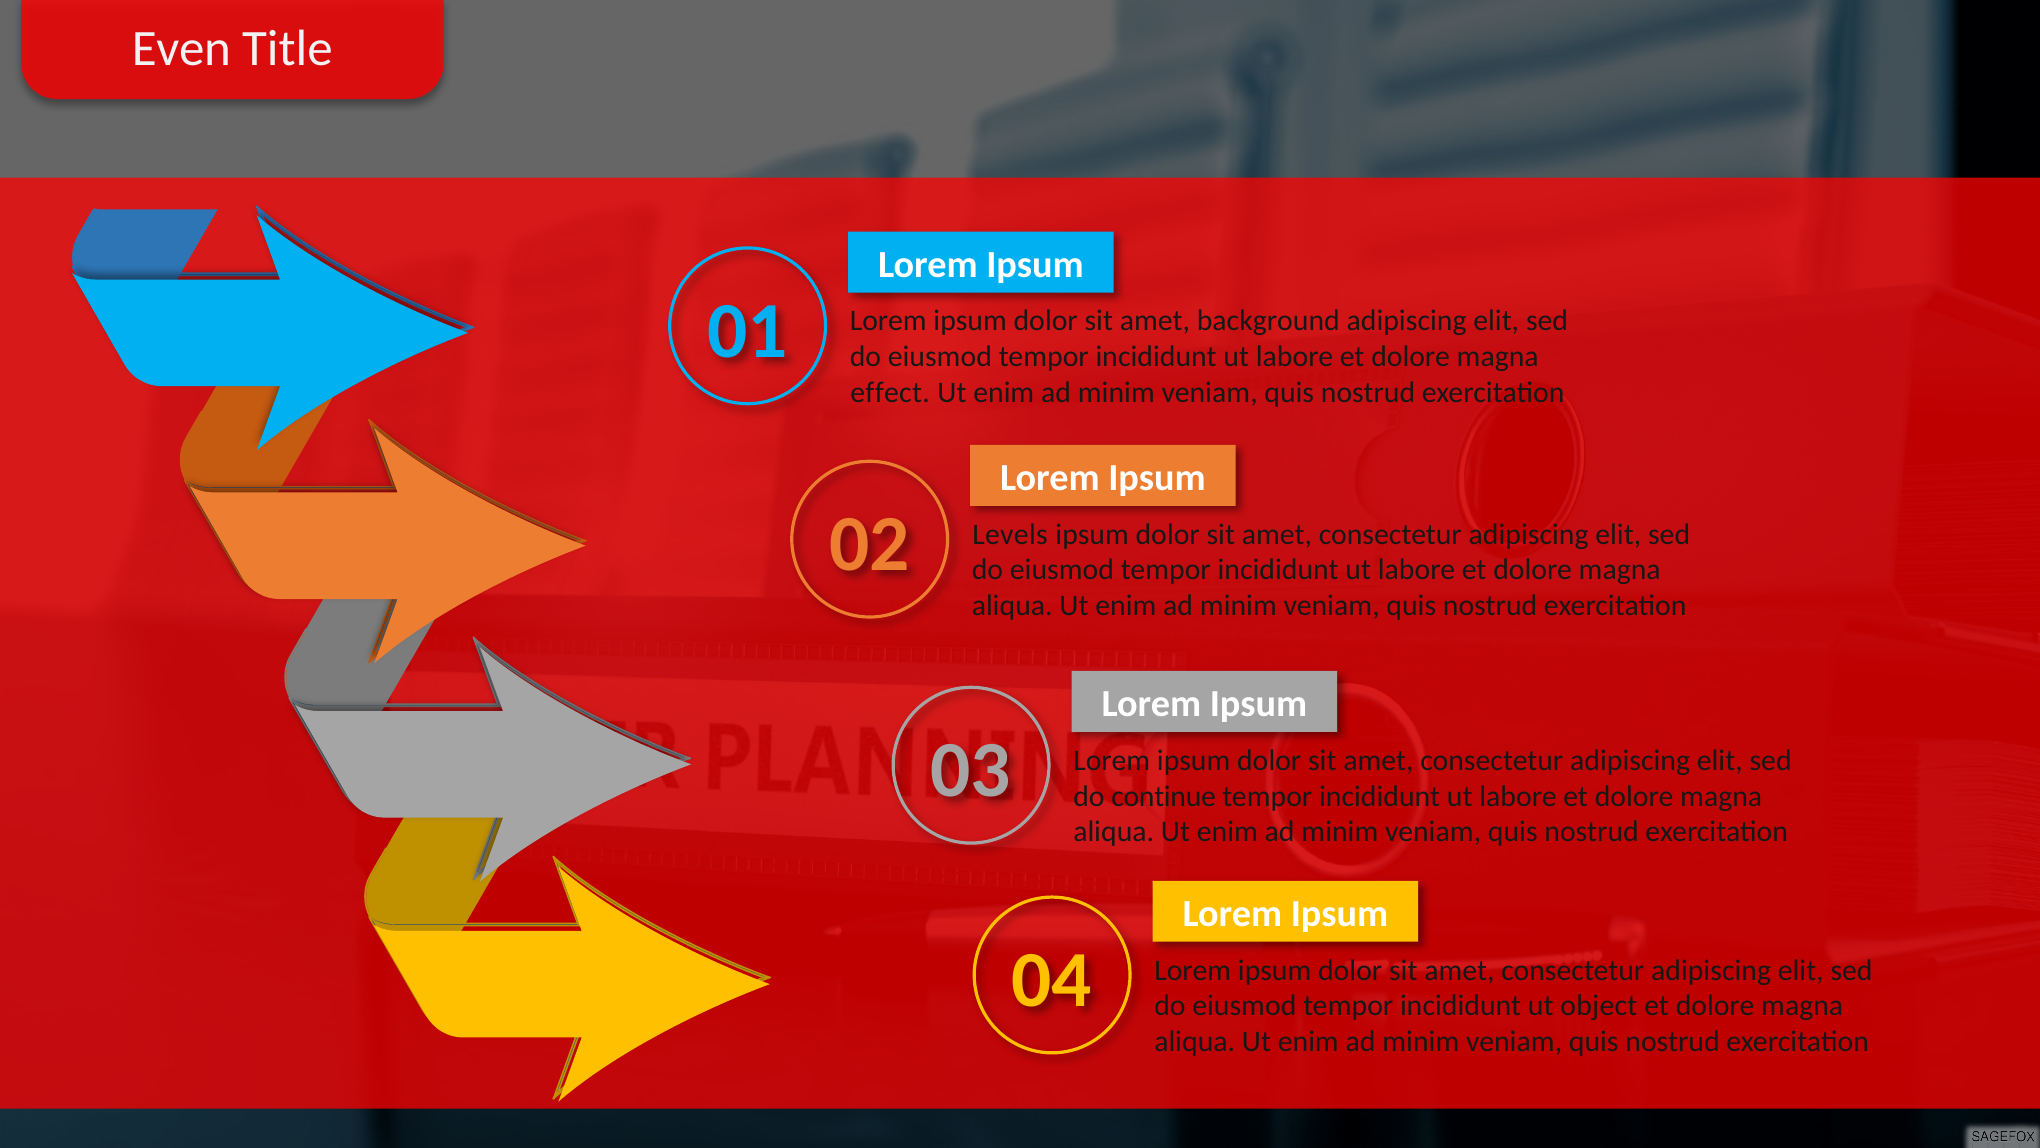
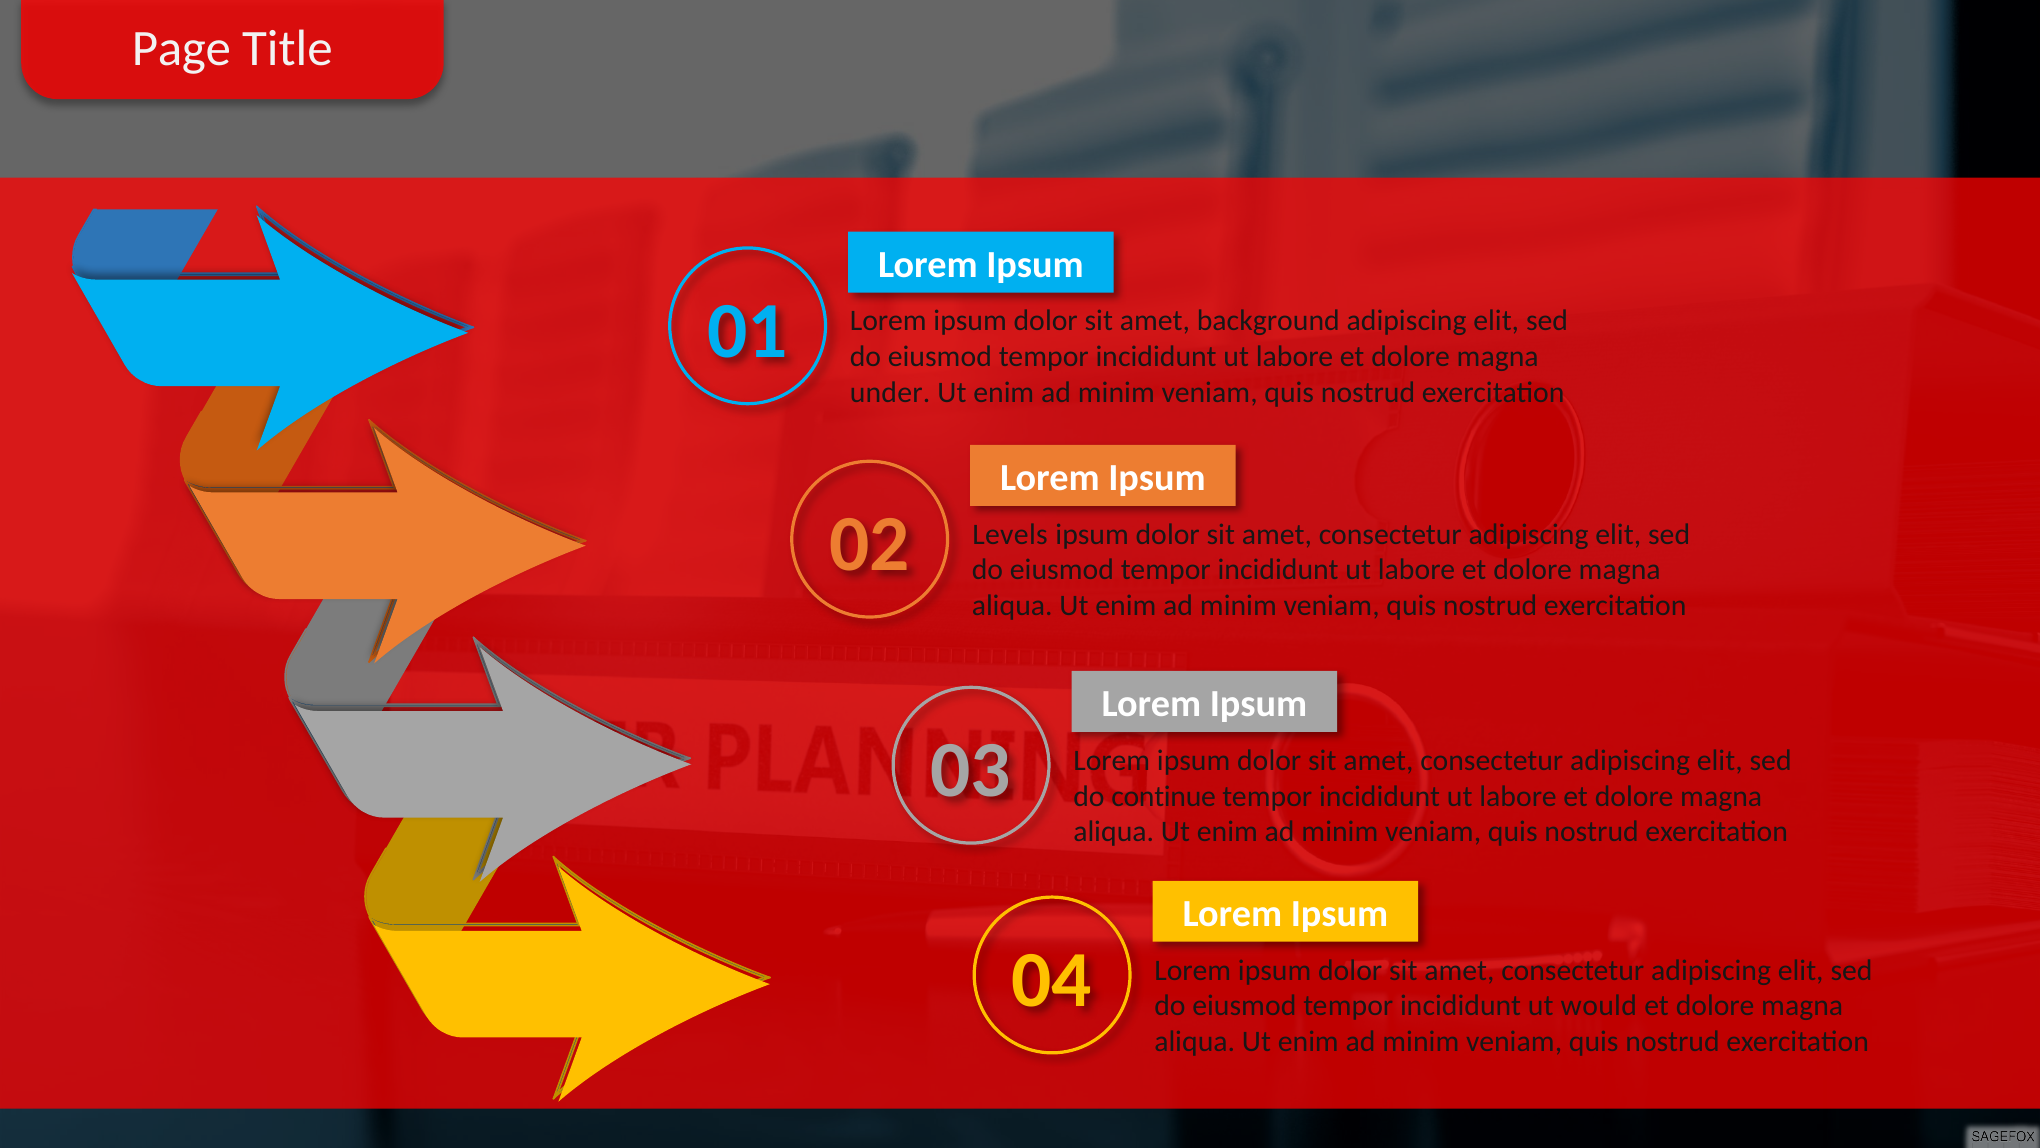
Even: Even -> Page (181, 48)
effect: effect -> under (890, 392)
object: object -> would (1599, 1006)
